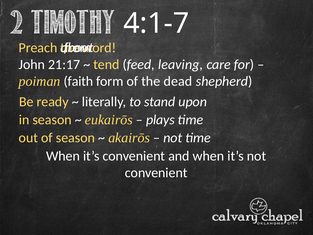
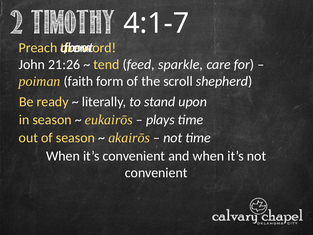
21:17: 21:17 -> 21:26 (64, 65)
leaving: leaving -> sparkle (181, 65)
dead: dead -> scroll (178, 81)
